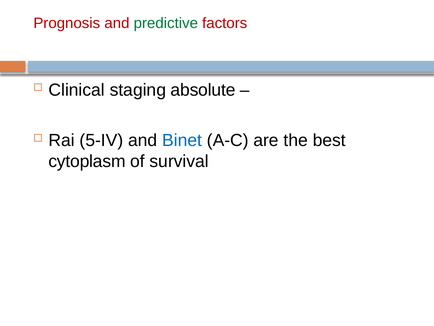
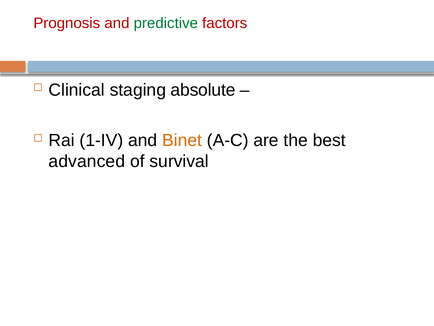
5-IV: 5-IV -> 1-IV (101, 140)
Binet colour: blue -> orange (182, 140)
cytoplasm: cytoplasm -> advanced (87, 161)
